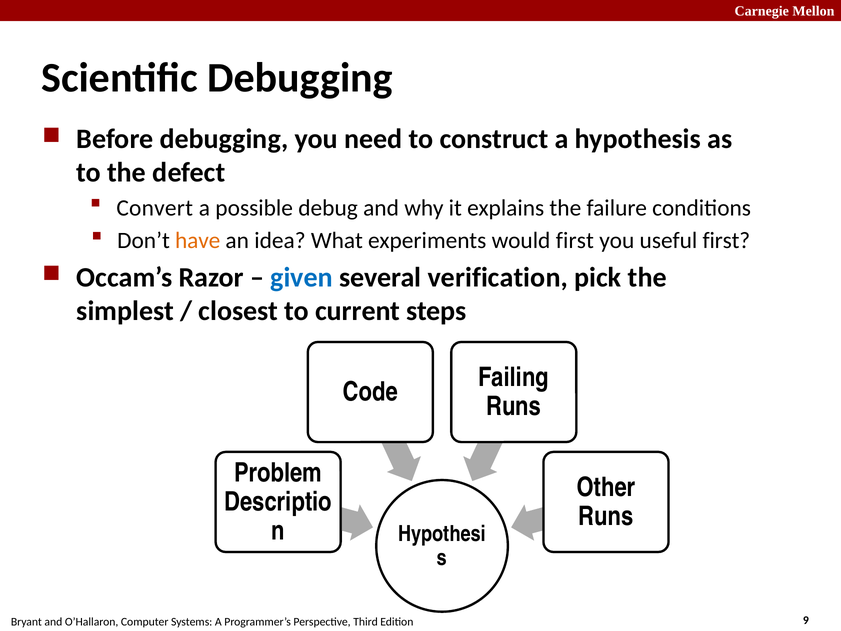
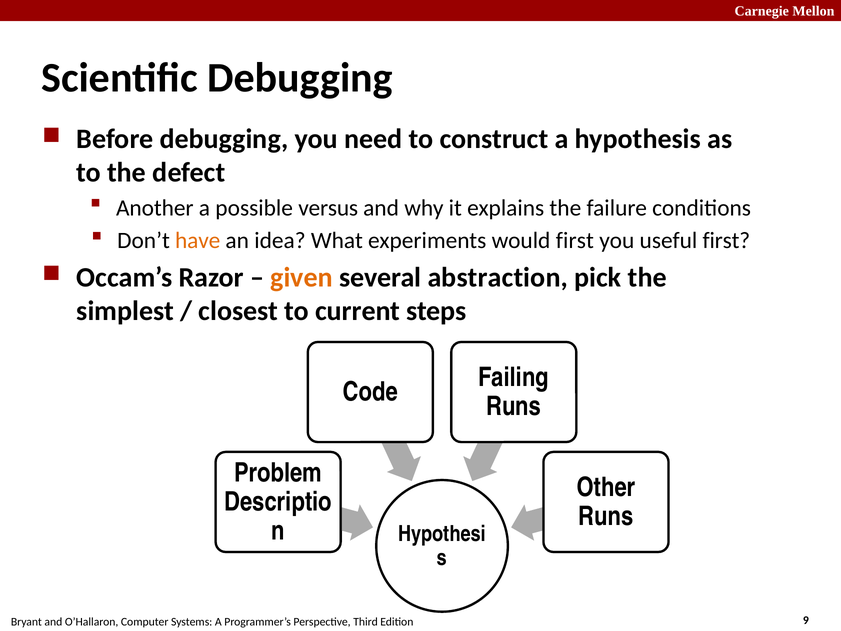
Convert: Convert -> Another (155, 208)
debug: debug -> versus (328, 208)
given colour: blue -> orange (302, 277)
verification: verification -> abstraction (498, 277)
